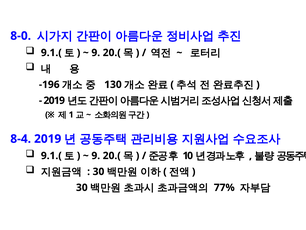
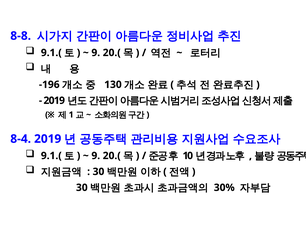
8-0: 8-0 -> 8-8 (21, 36)
77%: 77% -> 30% (224, 187)
